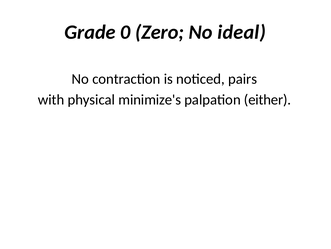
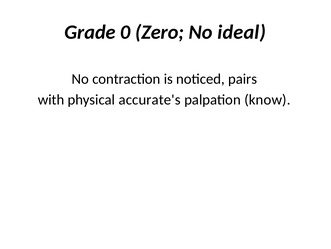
minimize's: minimize's -> accurate's (150, 99)
either: either -> know (267, 99)
